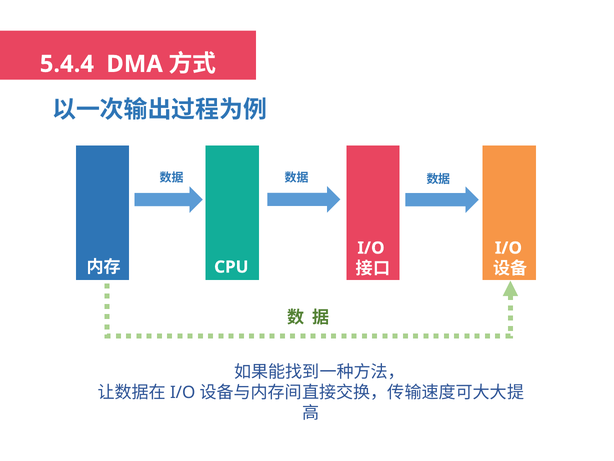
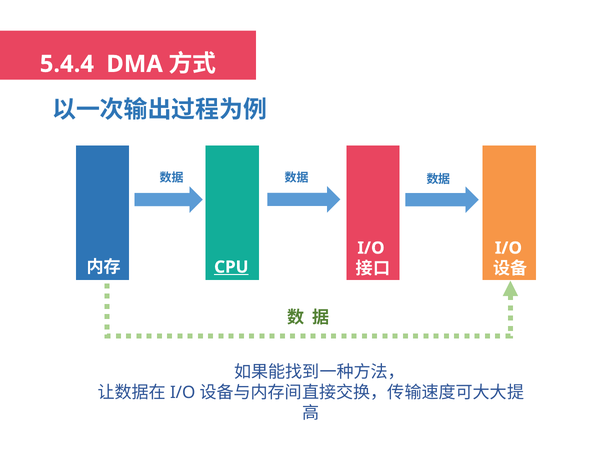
CPU underline: none -> present (231, 267)
